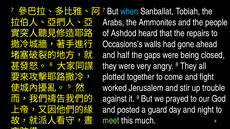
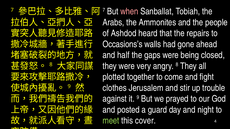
when colour: light blue -> pink (129, 11)
worked: worked -> clothes (115, 88)
much: much -> cover (145, 121)
